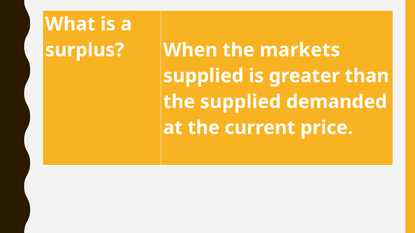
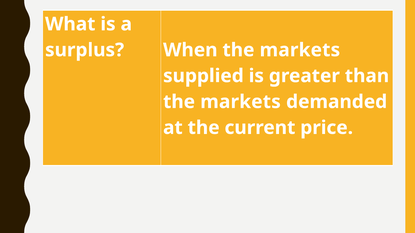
supplied: supplied -> markets (240, 102)
